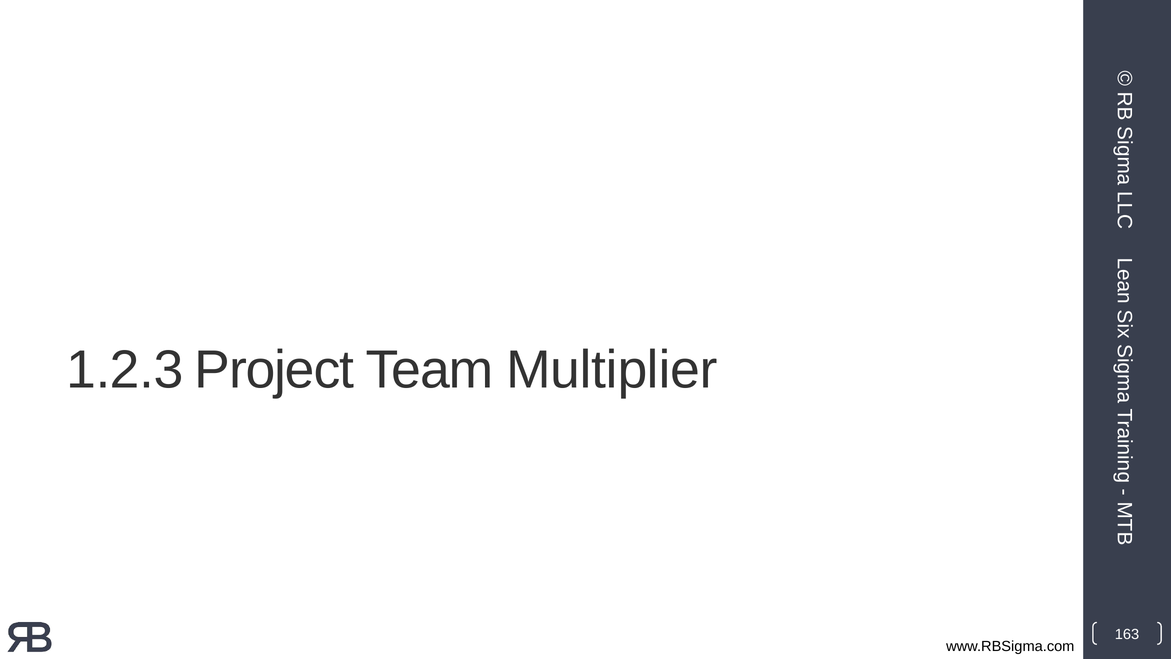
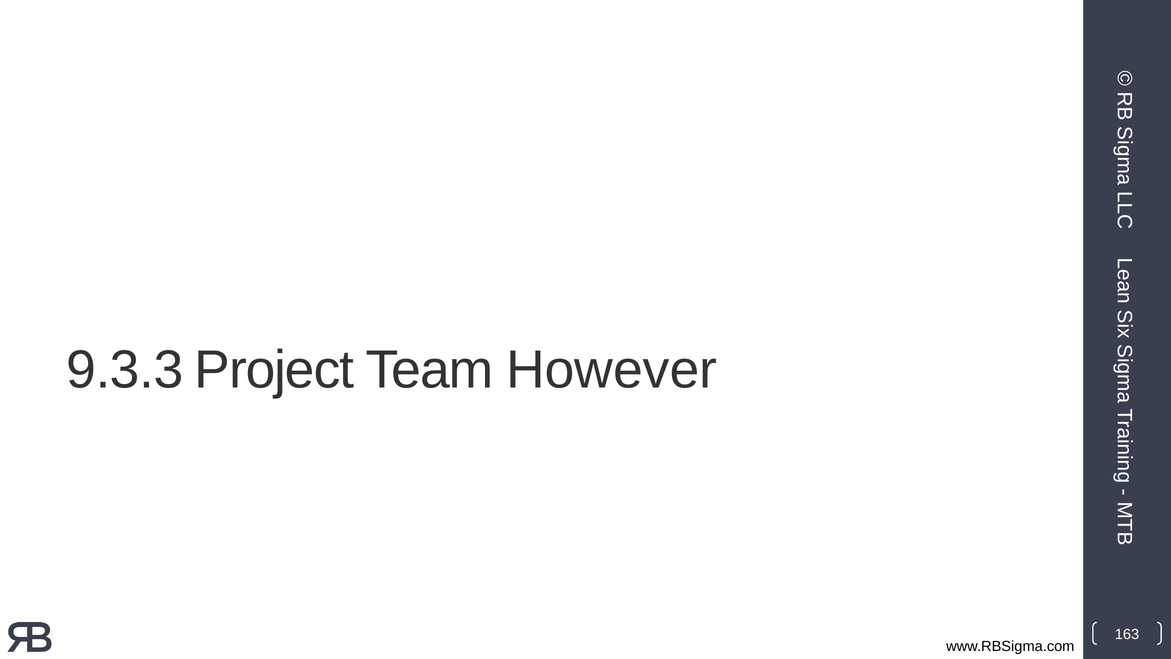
1.2.3: 1.2.3 -> 9.3.3 (125, 370)
Multiplier: Multiplier -> However (612, 370)
